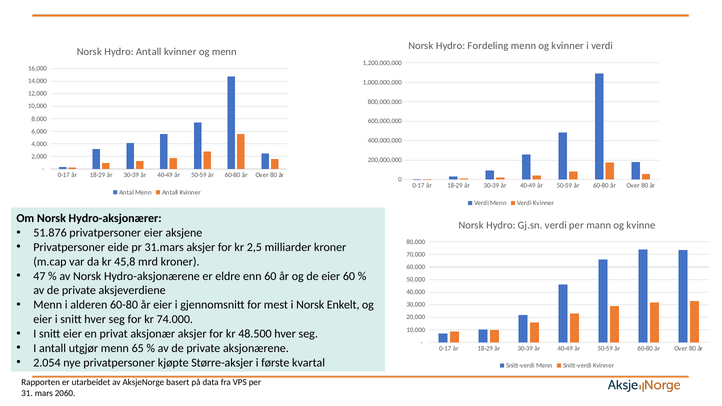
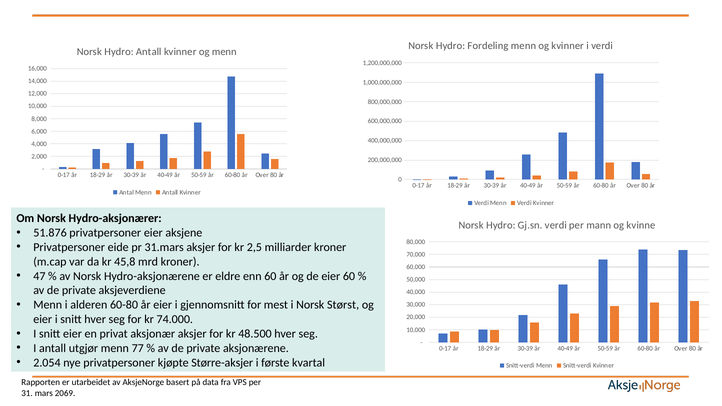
Enkelt: Enkelt -> Størst (343, 305)
65: 65 -> 77 (138, 348)
2060: 2060 -> 2069 (65, 393)
